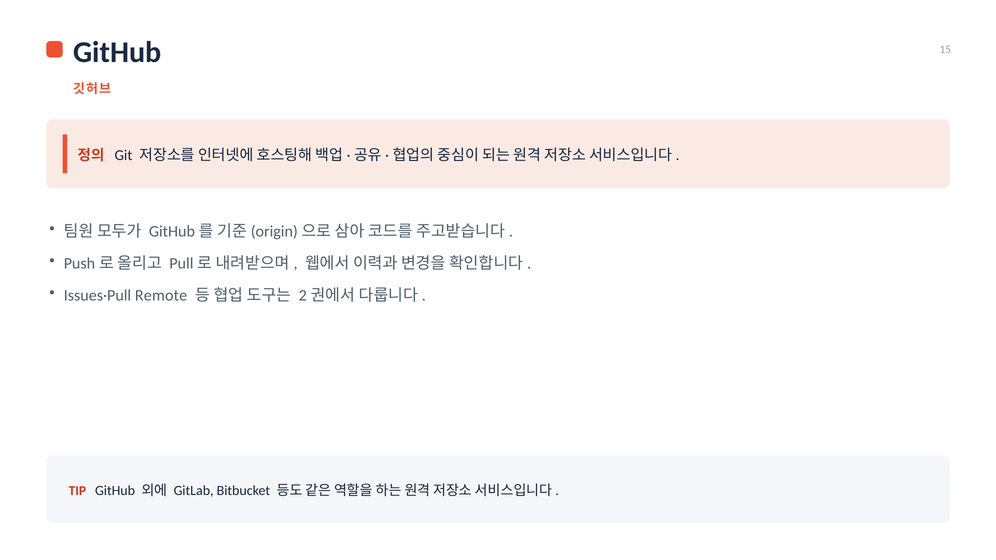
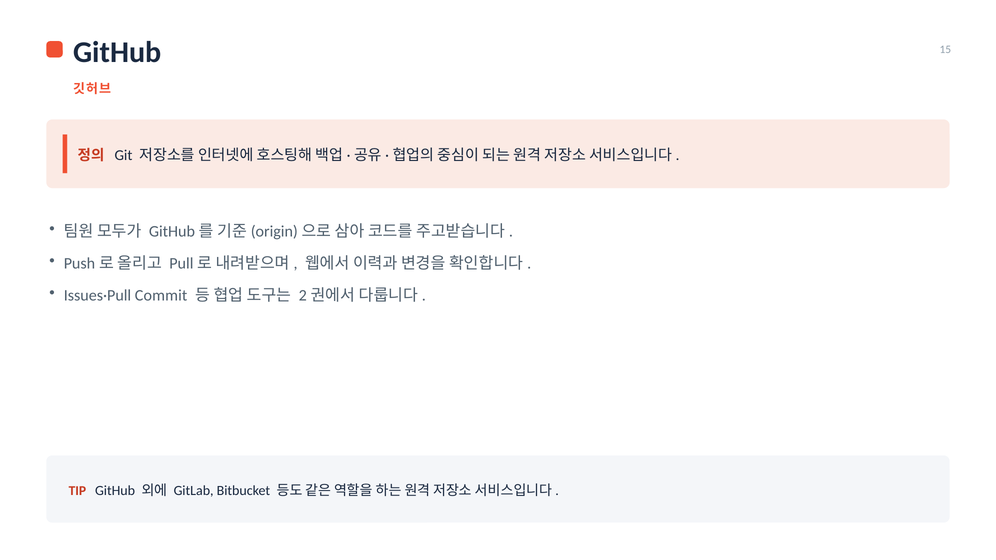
Remote: Remote -> Commit (161, 296)
